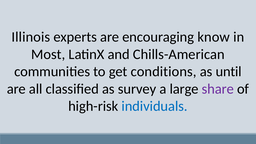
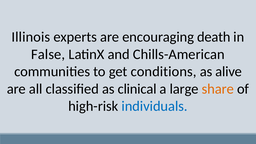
know: know -> death (214, 37)
Most: Most -> False (48, 54)
until: until -> alive (229, 72)
survey: survey -> clinical (137, 89)
share colour: purple -> orange (218, 89)
